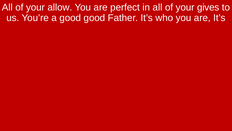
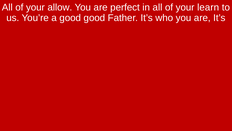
gives: gives -> learn (208, 7)
